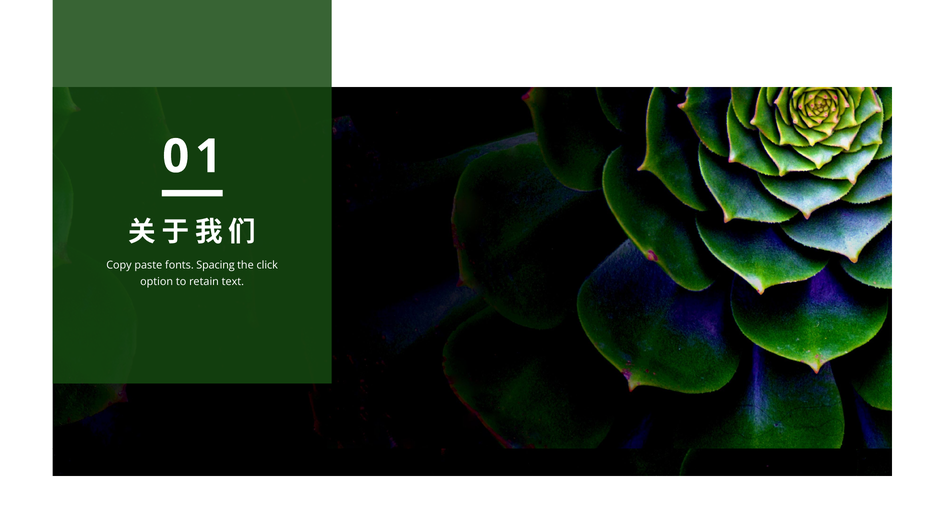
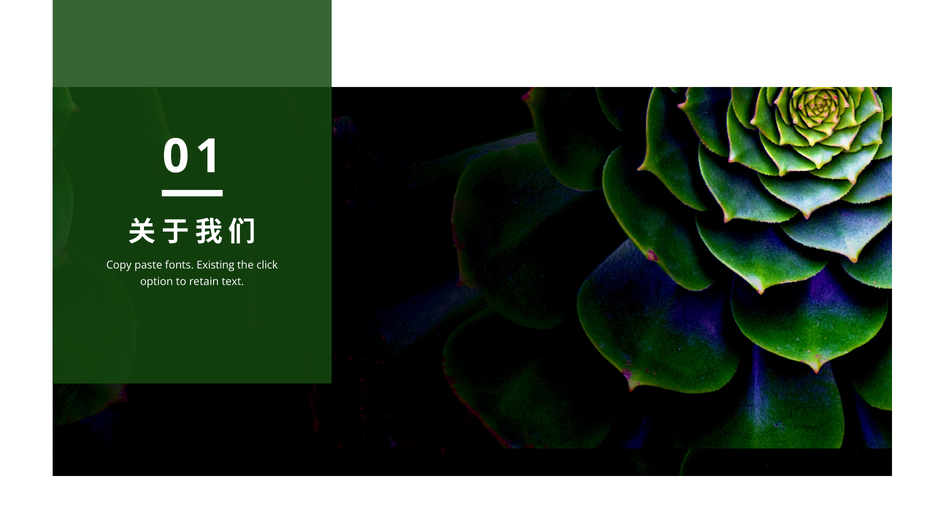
Spacing: Spacing -> Existing (216, 265)
